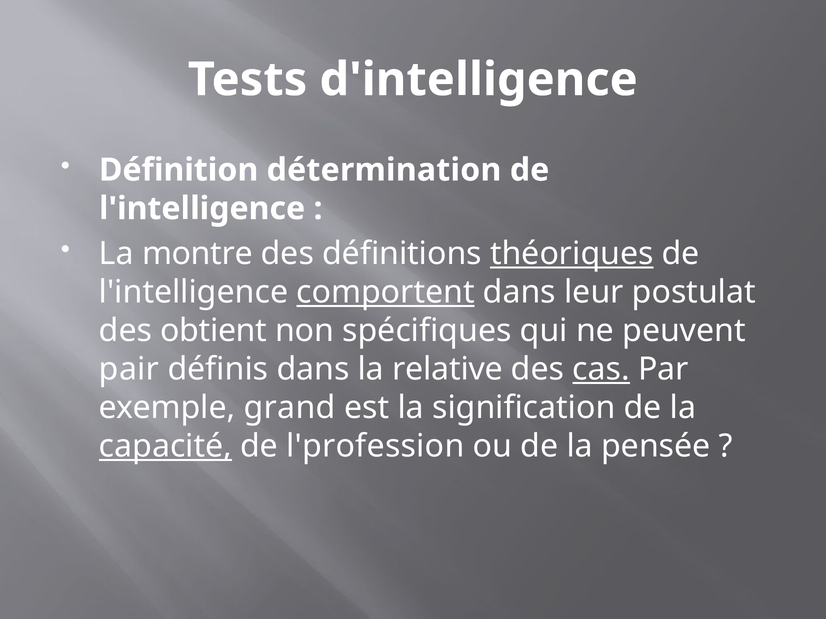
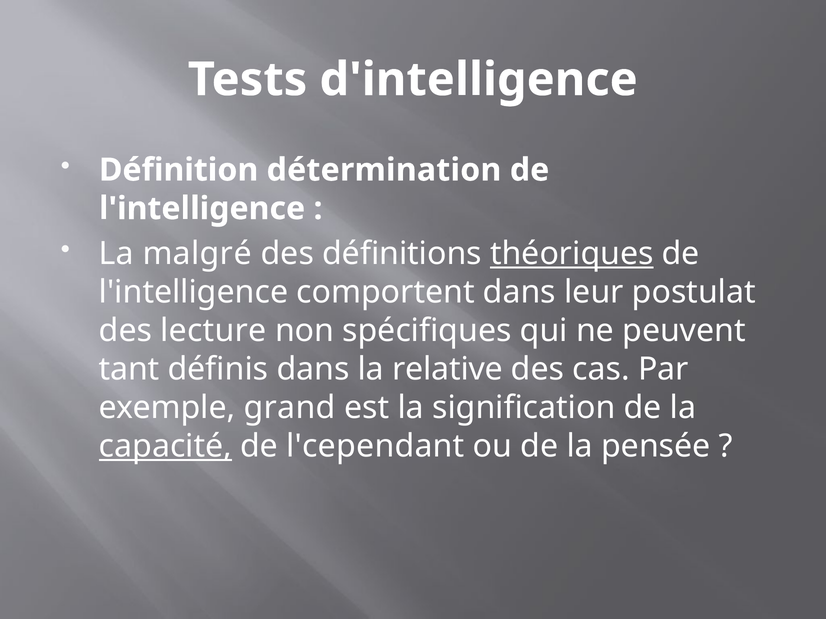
montre: montre -> malgré (197, 254)
comportent underline: present -> none (386, 292)
obtient: obtient -> lecture (213, 331)
pair: pair -> tant (129, 369)
cas underline: present -> none (601, 369)
l'profession: l'profession -> l'cependant (375, 447)
